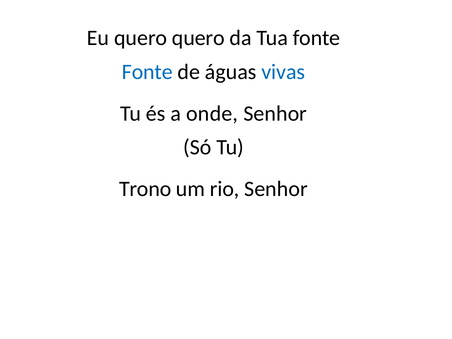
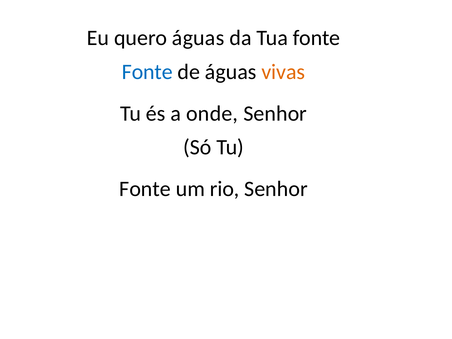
quero quero: quero -> águas (198, 38)
vivas colour: blue -> orange (283, 72)
Trono: Trono -> Fonte (145, 189)
